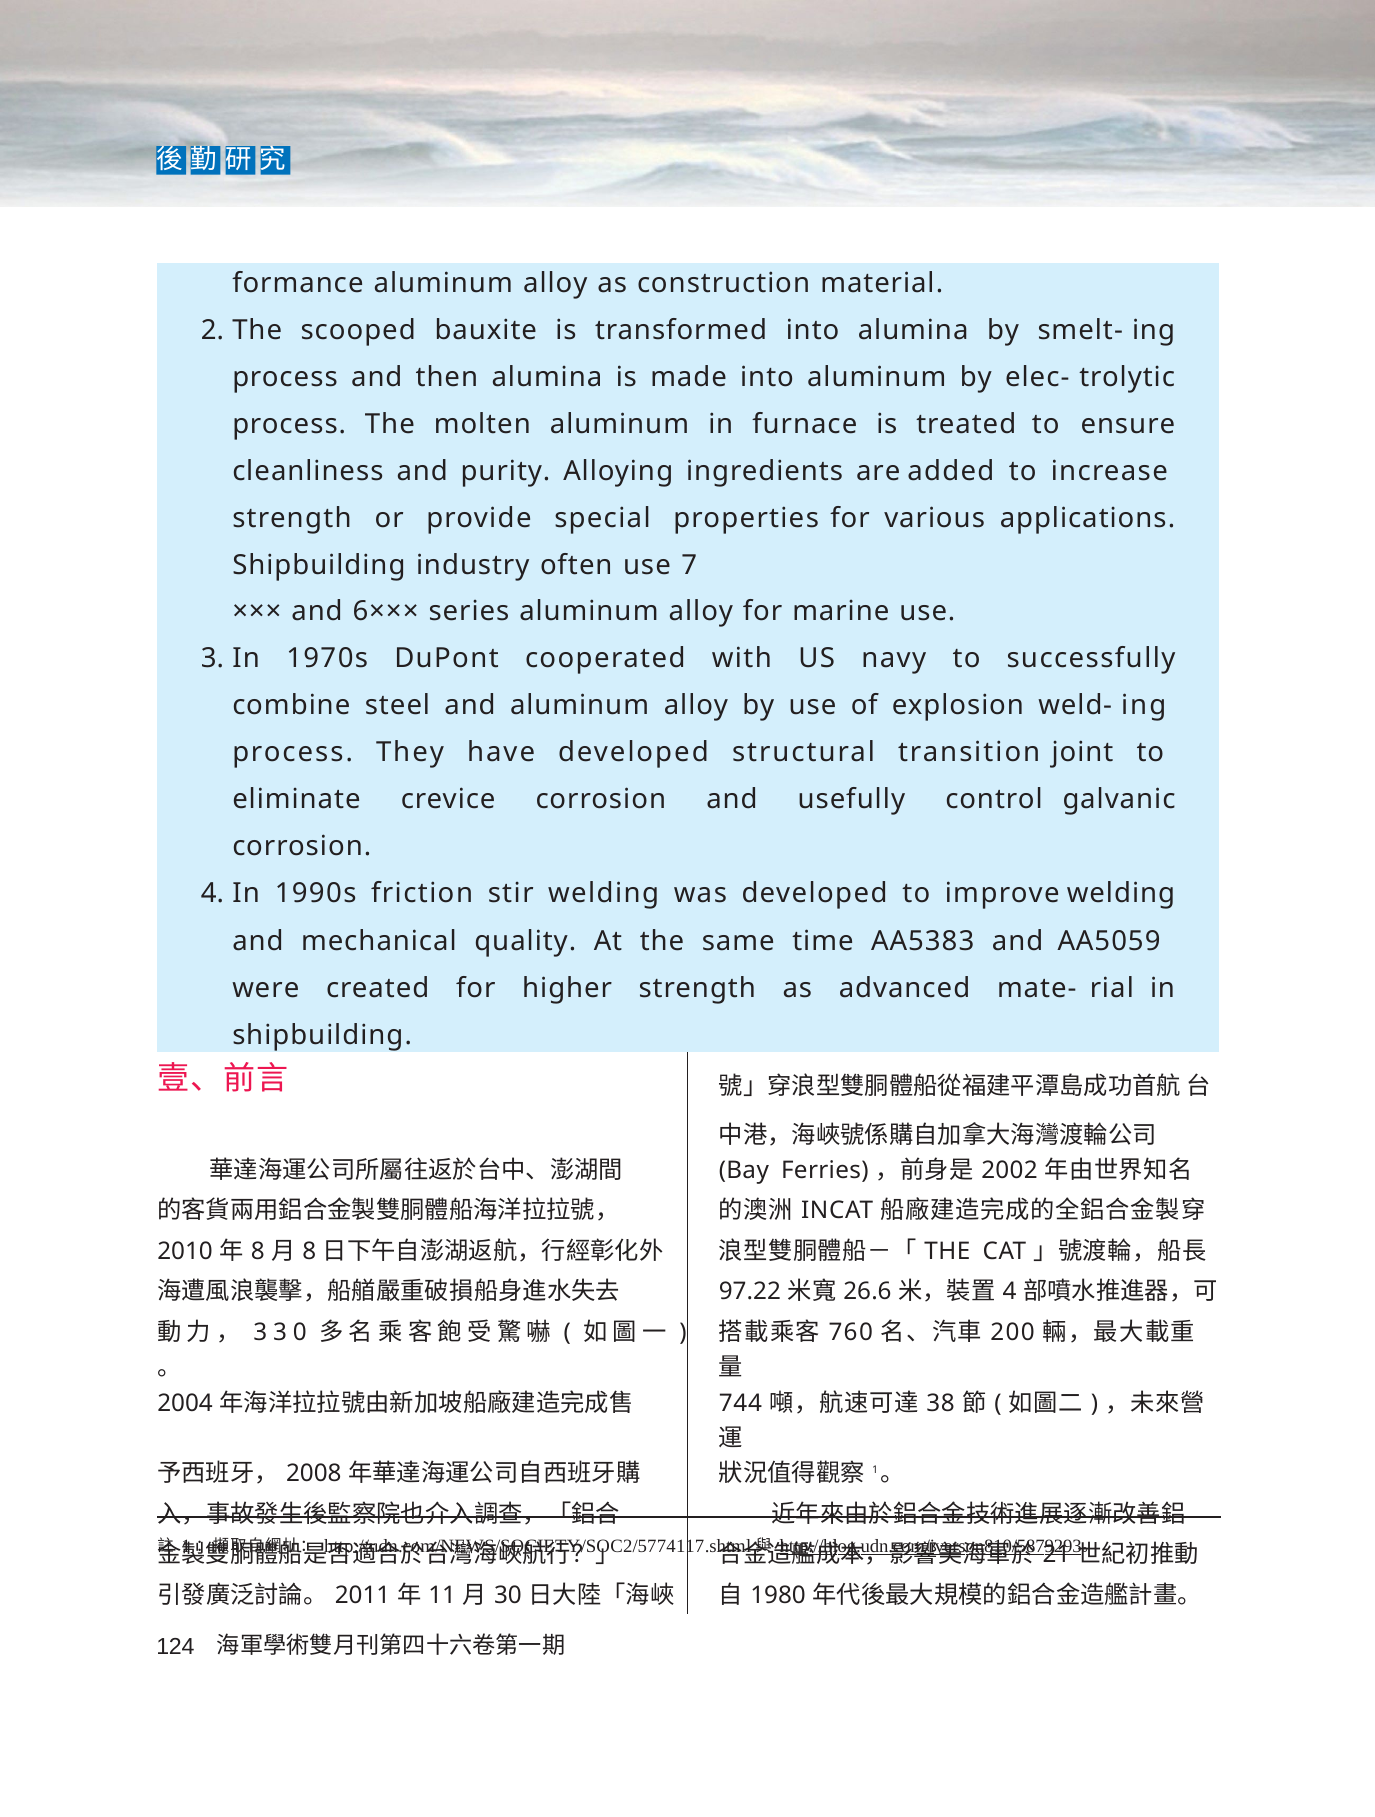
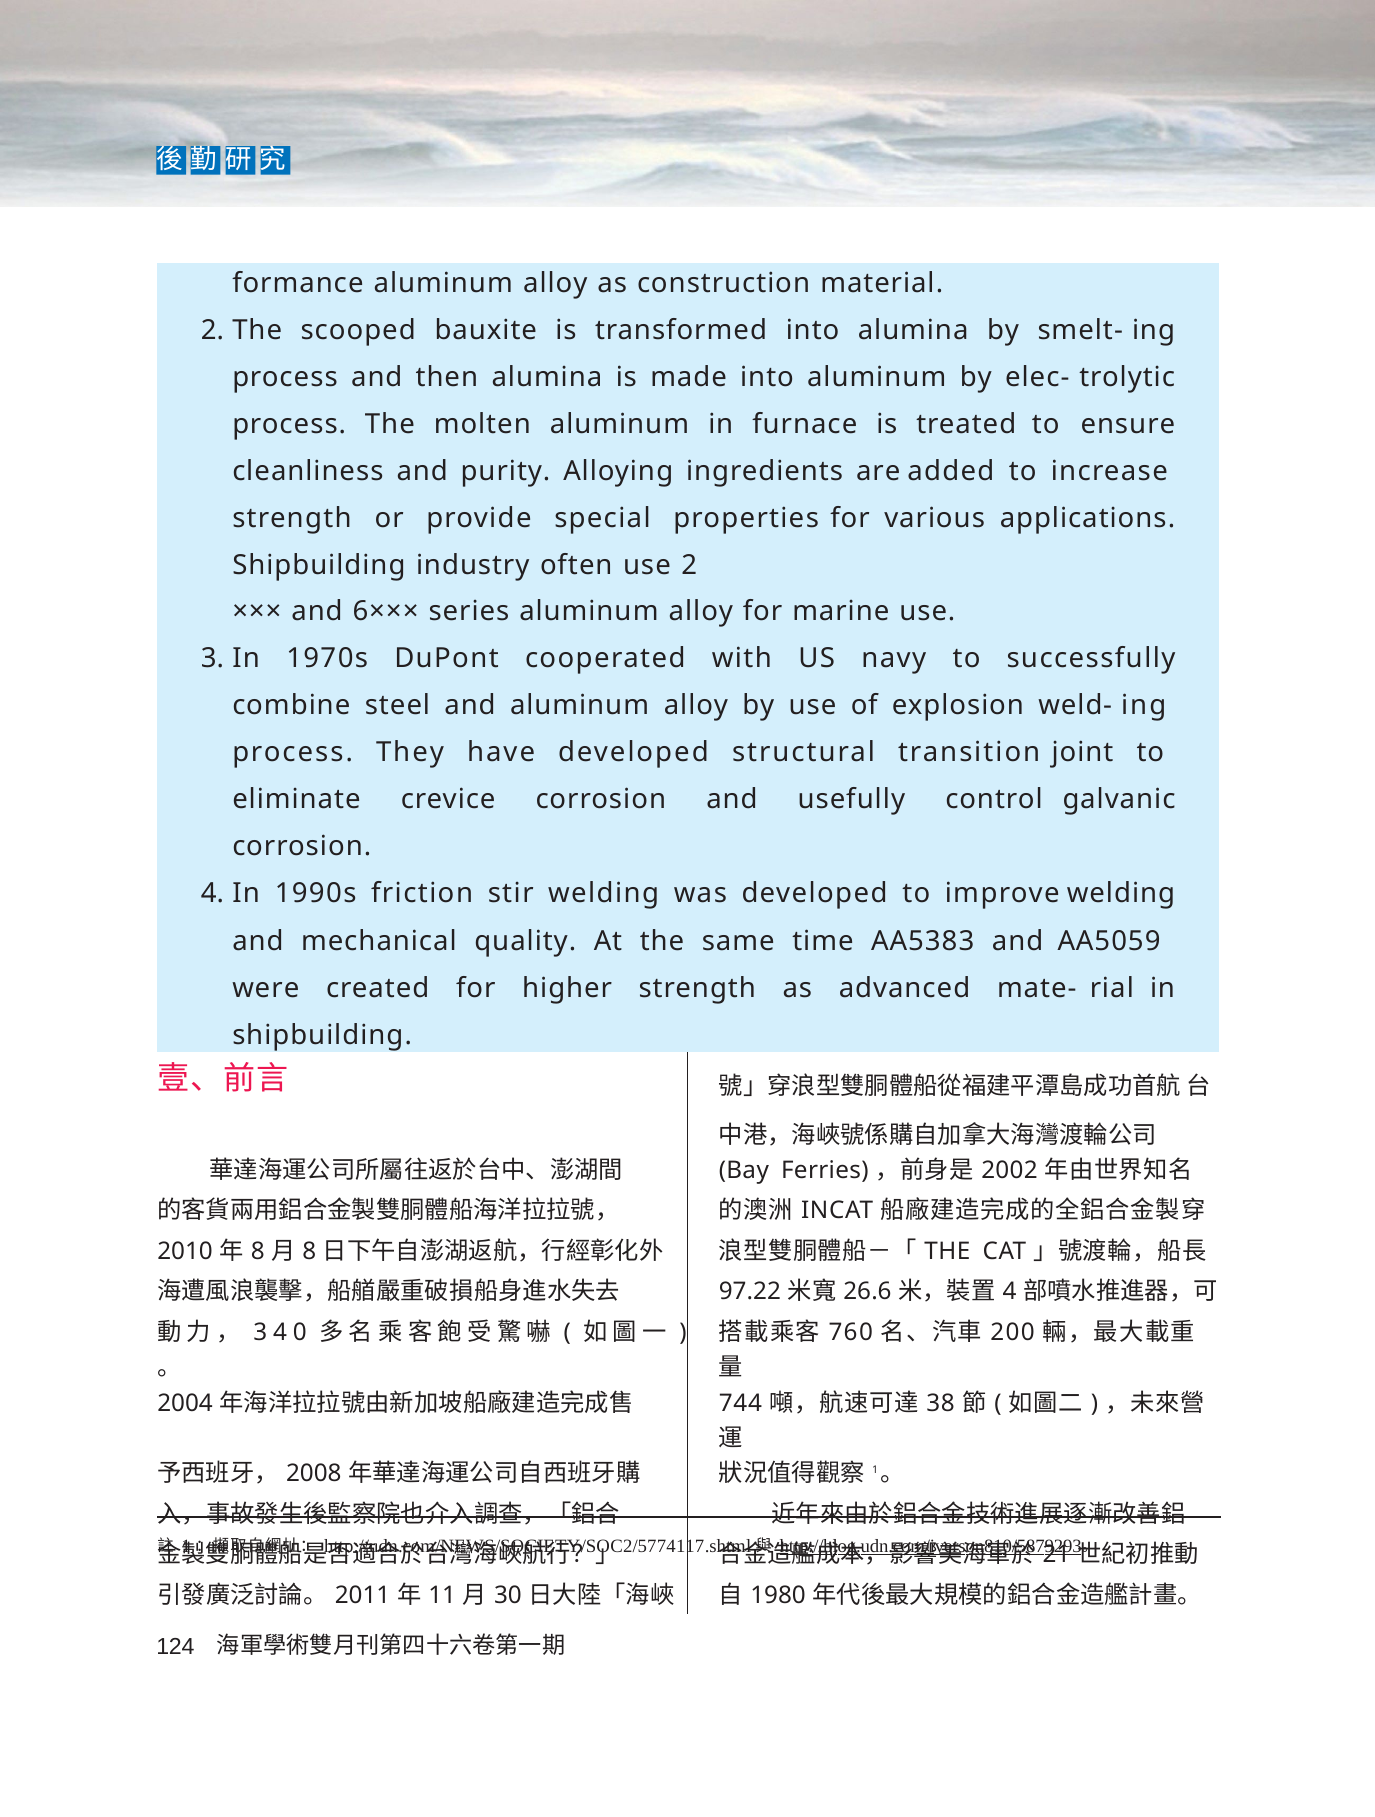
use 7: 7 -> 2 (689, 565)
3 3: 3 -> 4 (280, 1332)
